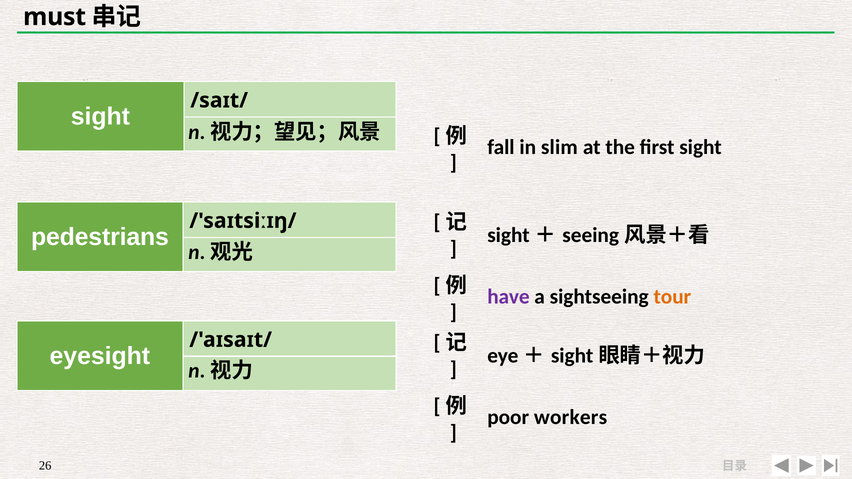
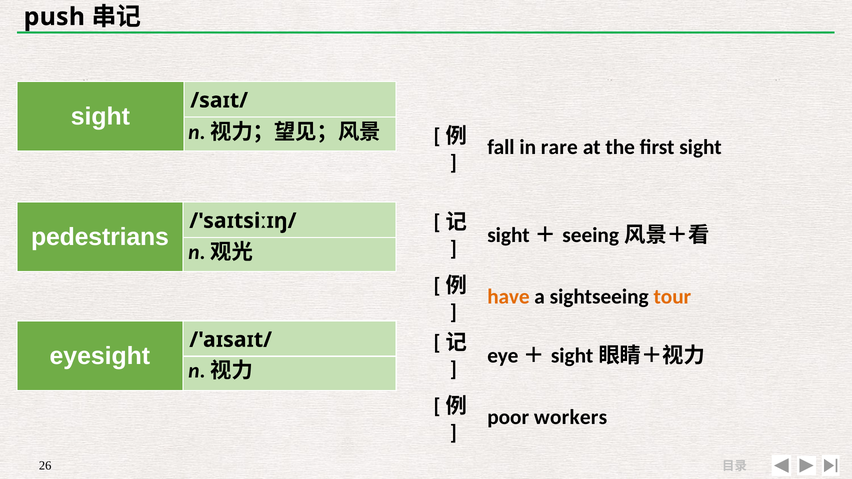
must: must -> push (54, 17)
slim: slim -> rare (559, 147)
have colour: purple -> orange (508, 297)
